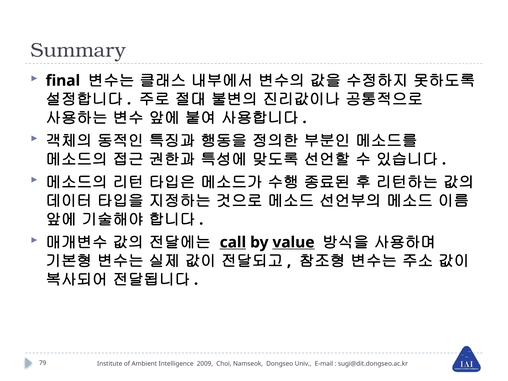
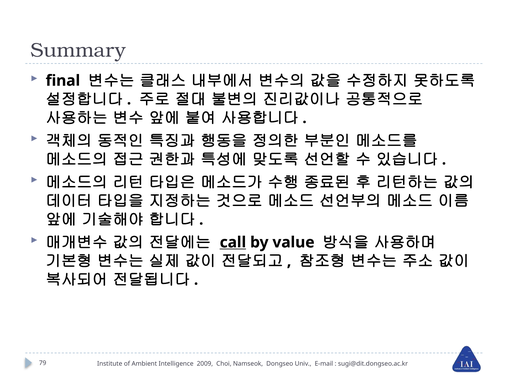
value underline: present -> none (294, 242)
